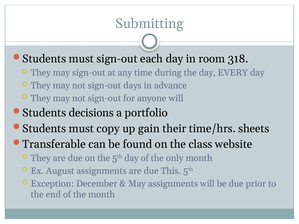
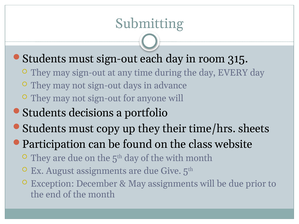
318: 318 -> 315 (238, 59)
up gain: gain -> they (149, 129)
Transferable: Transferable -> Participation (54, 144)
only: only -> with (175, 158)
This: This -> Give (171, 171)
